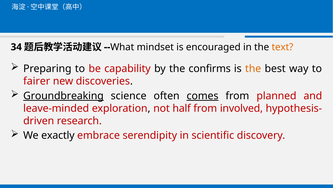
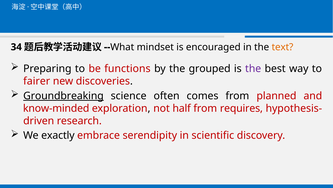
capability: capability -> functions (127, 68)
confirms: confirms -> grouped (210, 68)
the colour: orange -> purple (253, 68)
comes underline: present -> none (203, 95)
leave-minded: leave-minded -> know-minded (56, 108)
involved: involved -> requires (241, 108)
